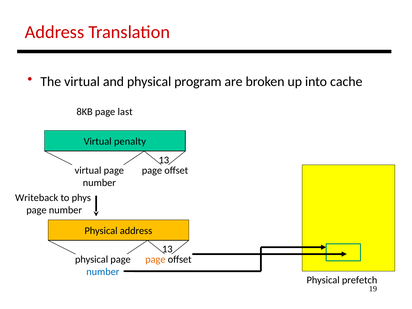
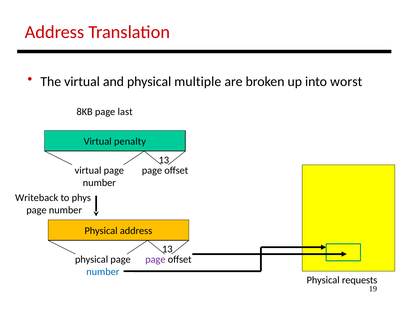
program: program -> multiple (198, 82)
cache: cache -> worst (346, 82)
page colour: orange -> purple (155, 260)
prefetch: prefetch -> requests (360, 280)
